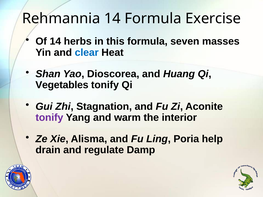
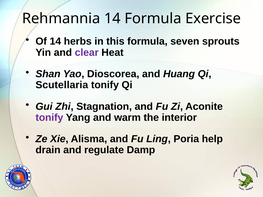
masses: masses -> sprouts (221, 41)
clear colour: blue -> purple (87, 53)
Vegetables: Vegetables -> Scutellaria (62, 85)
